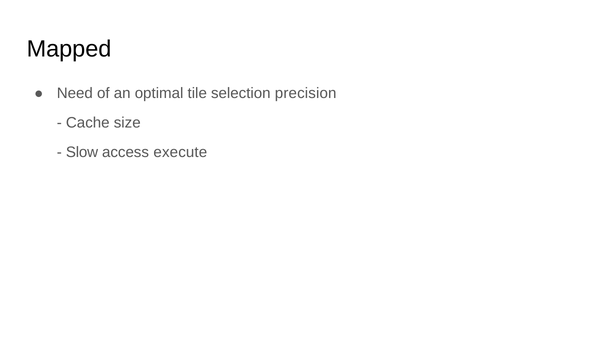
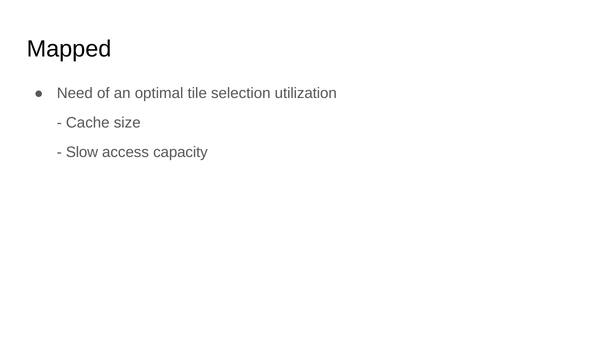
precision: precision -> utilization (306, 93)
execute: execute -> capacity (180, 152)
